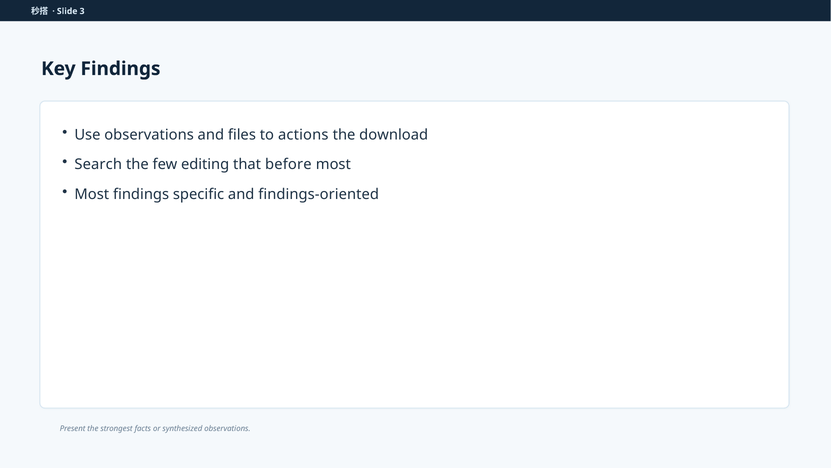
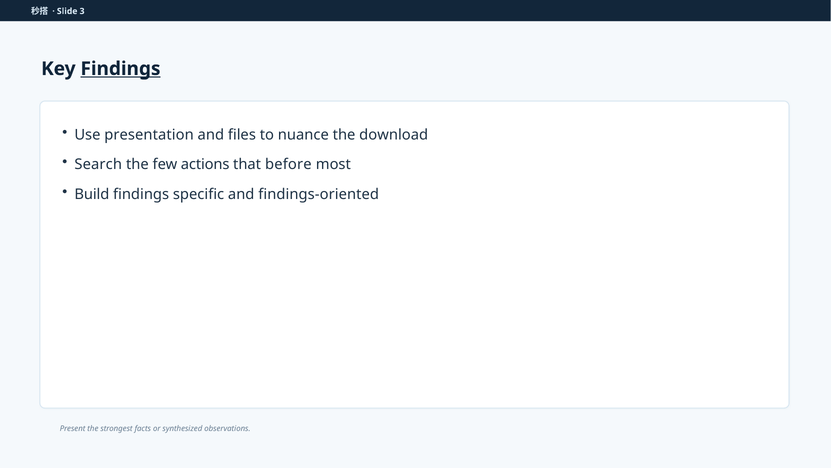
Findings underline: none -> present (120, 69)
Use observations: observations -> presentation (149, 134)
actions: actions -> nuance (303, 134)
editing: editing -> actions (205, 164)
Most: Most -> Build (92, 194)
